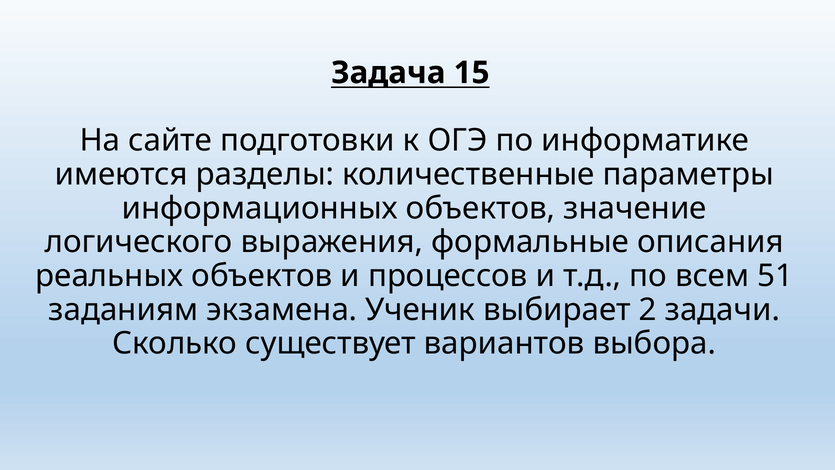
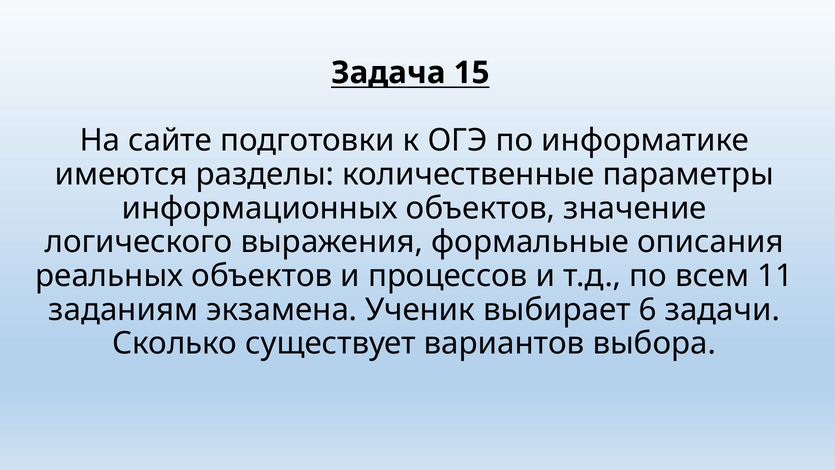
51: 51 -> 11 (775, 276)
2: 2 -> 6 (648, 310)
